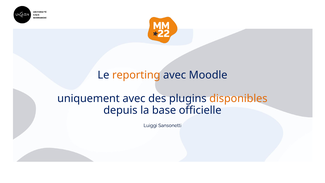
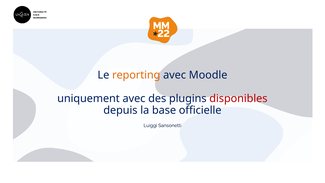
disponibles colour: orange -> red (238, 98)
